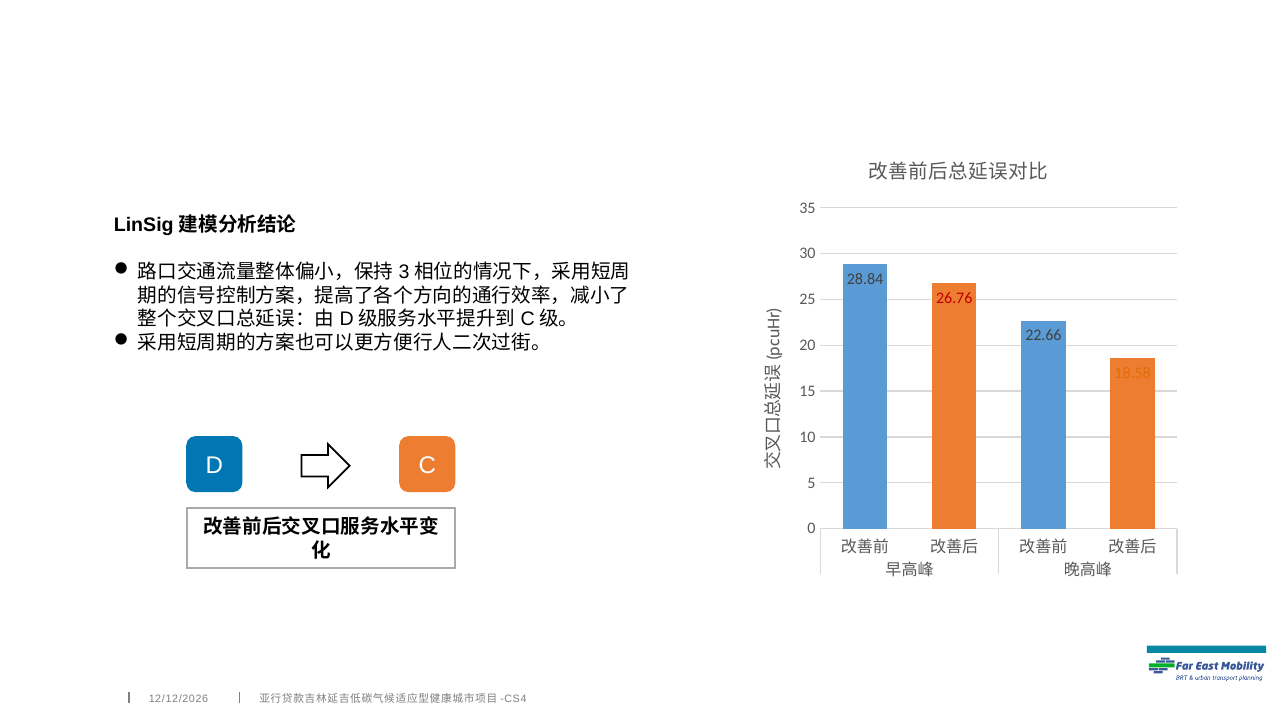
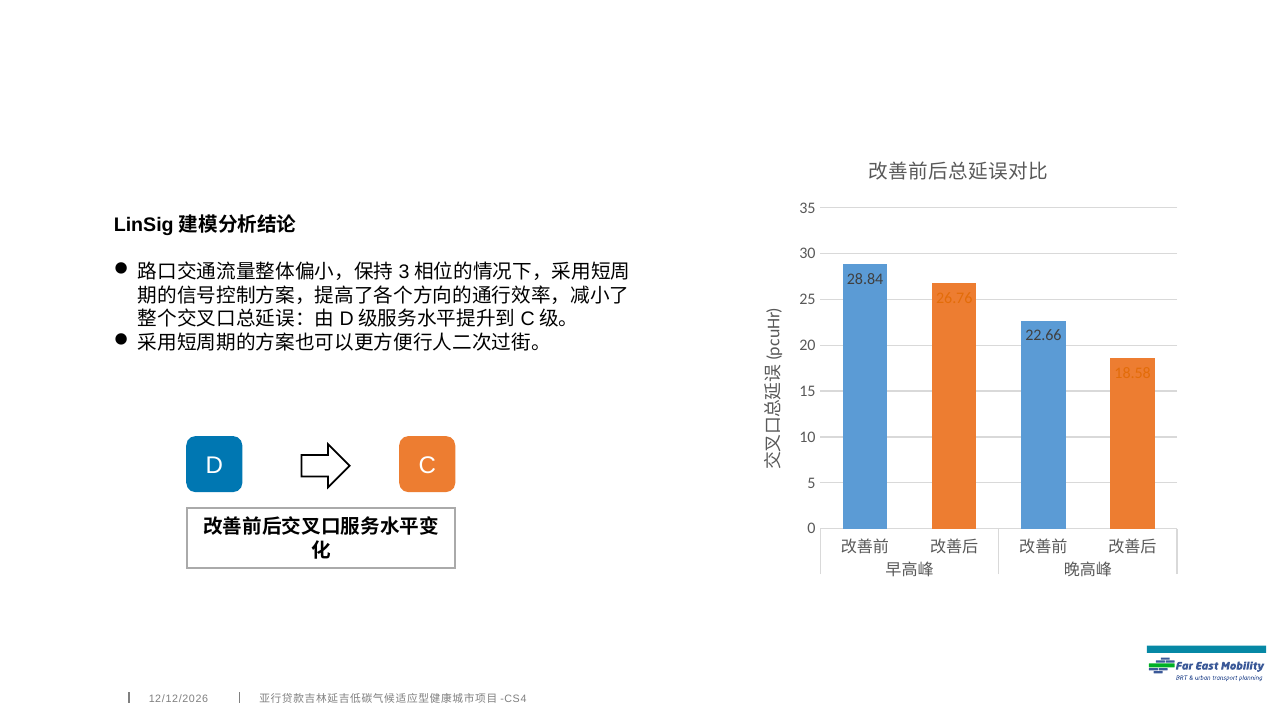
26.76 colour: red -> orange (954, 298)
